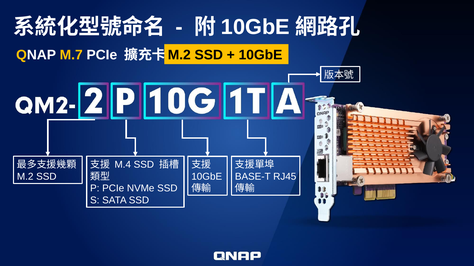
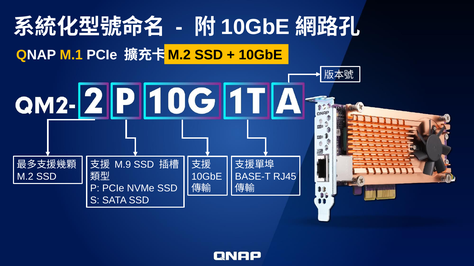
M.7: M.7 -> M.1 (71, 55)
M.4: M.4 -> M.9 (123, 165)
